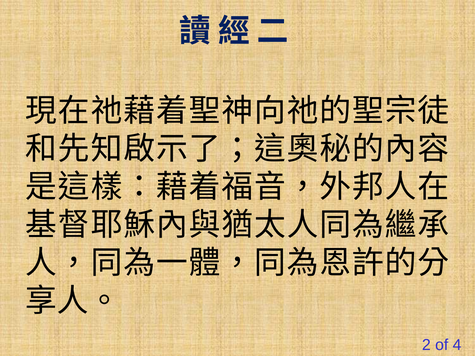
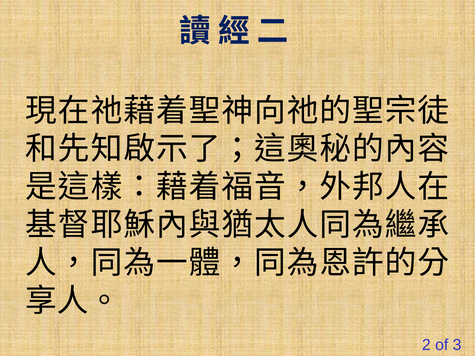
4: 4 -> 3 (457, 345)
